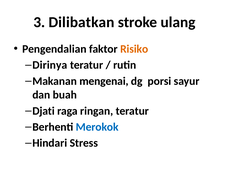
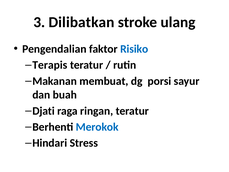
Risiko colour: orange -> blue (134, 49)
Dirinya: Dirinya -> Terapis (50, 65)
mengenai: mengenai -> membuat (104, 81)
